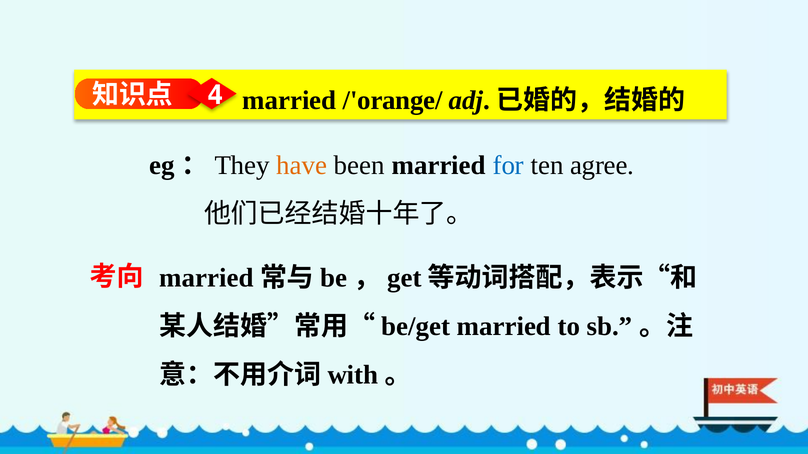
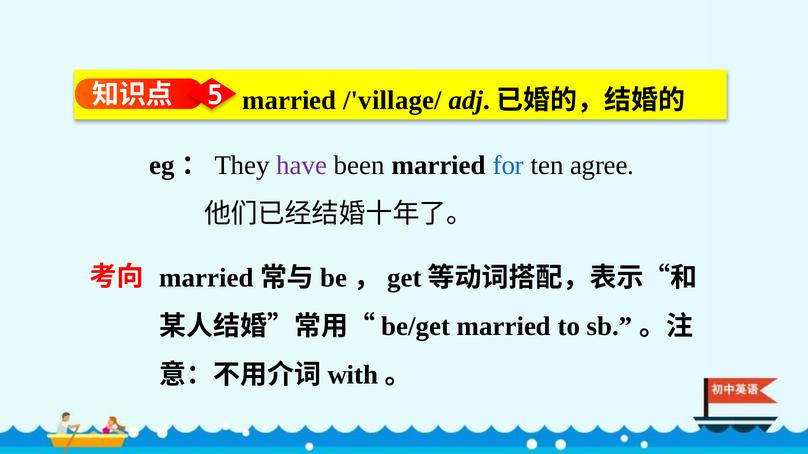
4: 4 -> 5 (215, 96)
/'orange/: /'orange/ -> /'village/ (393, 100)
have colour: orange -> purple (302, 166)
